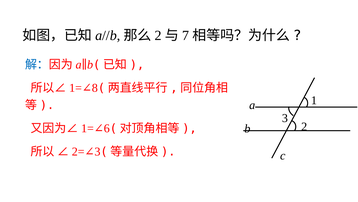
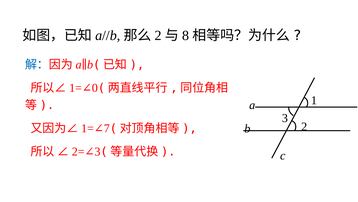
7: 7 -> 8 (186, 35)
8: 8 -> 0 (95, 88)
6: 6 -> 7 (107, 128)
